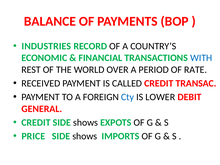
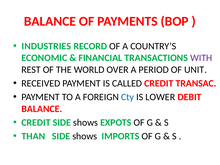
WITH colour: blue -> purple (201, 58)
RATE: RATE -> UNIT (195, 70)
GENERAL: GENERAL -> BALANCE (42, 109)
PRICE: PRICE -> THAN (33, 136)
